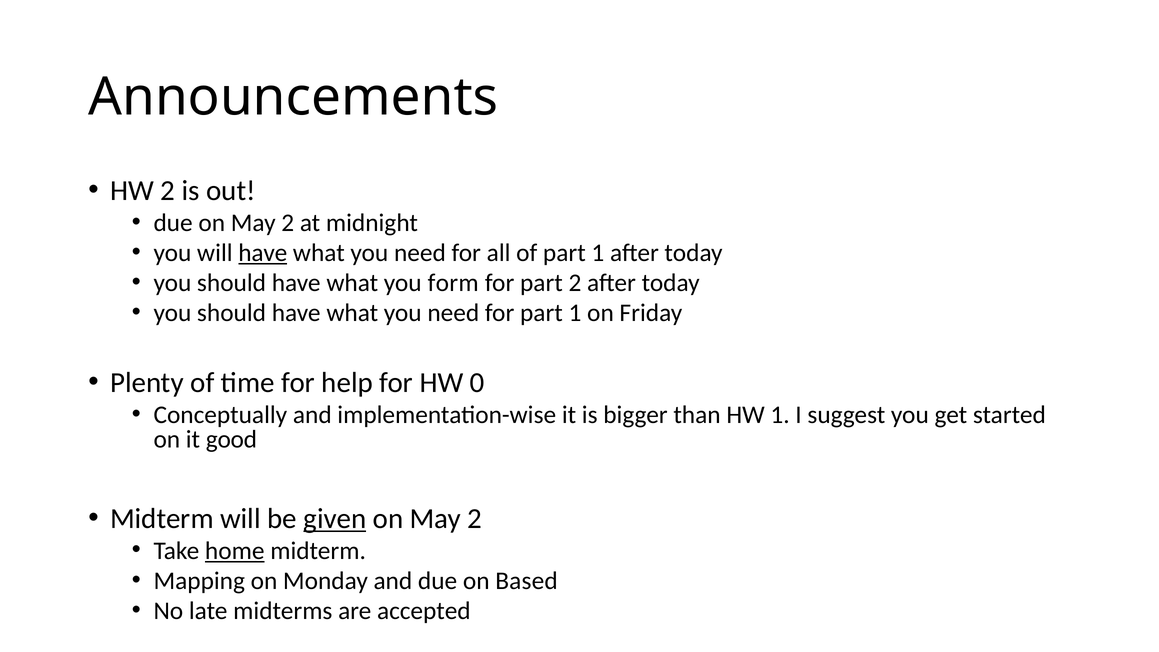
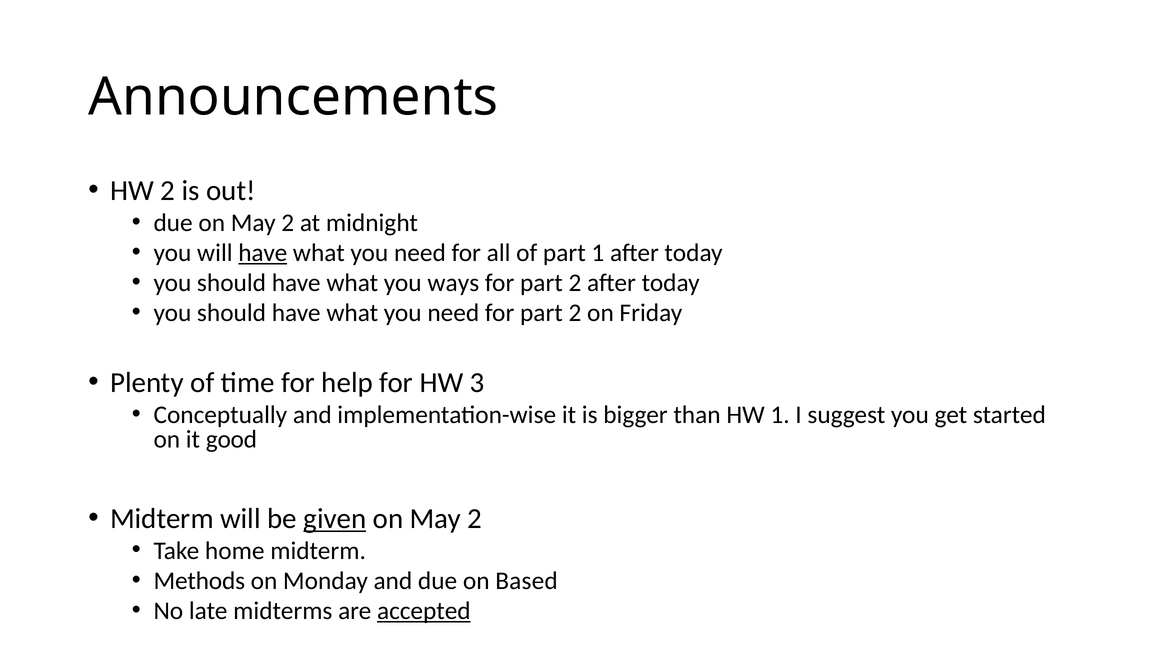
form: form -> ways (453, 283)
need for part 1: 1 -> 2 (575, 313)
0: 0 -> 3 (477, 383)
home underline: present -> none (235, 551)
Mapping: Mapping -> Methods (199, 581)
accepted underline: none -> present (424, 611)
